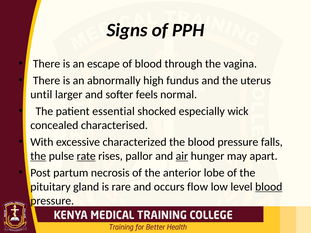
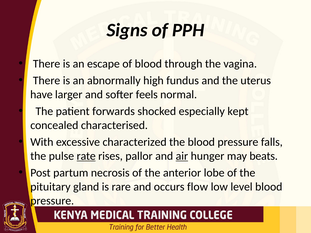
until: until -> have (41, 95)
essential: essential -> forwards (114, 111)
wick: wick -> kept (238, 111)
the underline: present -> none (38, 156)
apart: apart -> beats (264, 156)
blood underline: present -> none (269, 187)
